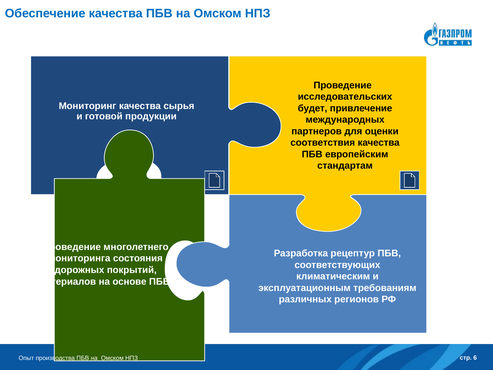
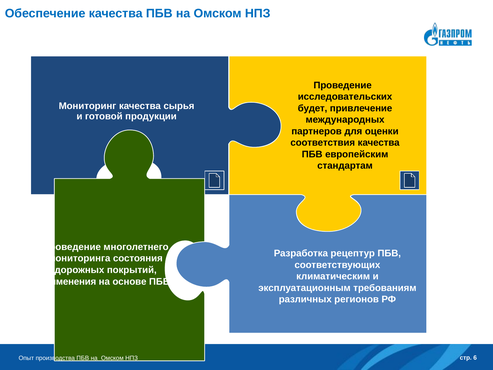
материалов: материалов -> применения (67, 281)
